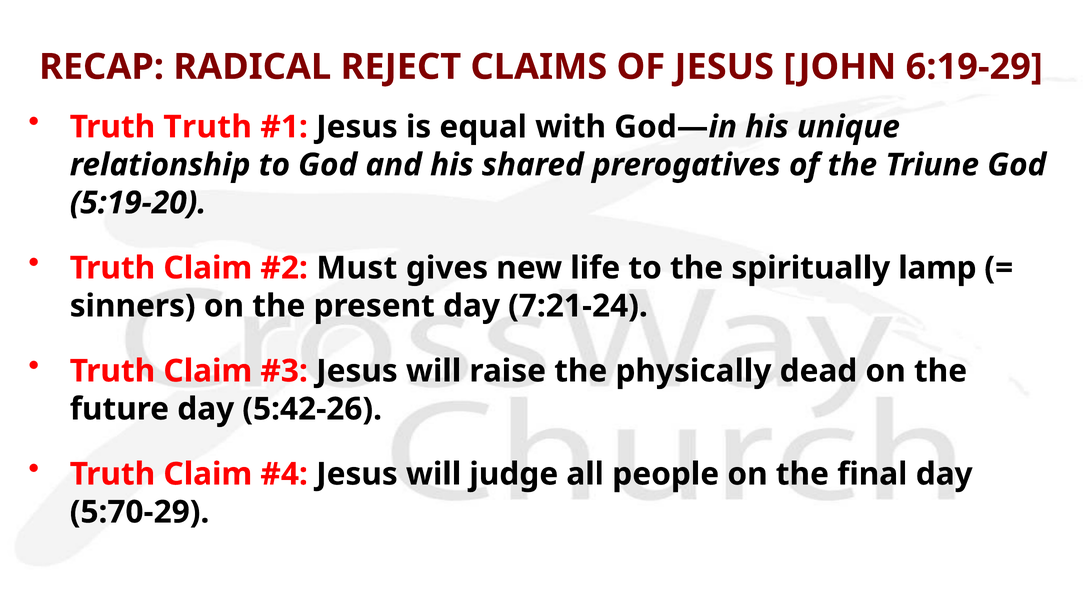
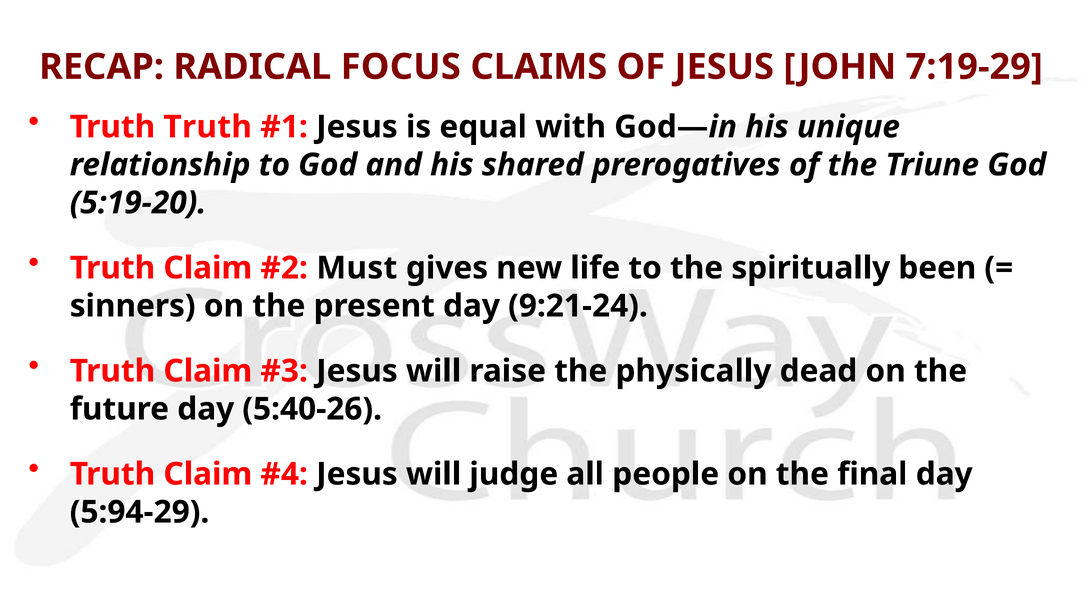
REJECT: REJECT -> FOCUS (401, 67)
6:19-29: 6:19-29 -> 7:19-29 (974, 67)
lamp: lamp -> been (937, 268)
7:21-24: 7:21-24 -> 9:21-24 (578, 306)
5:42-26: 5:42-26 -> 5:40-26 (312, 409)
5:70-29: 5:70-29 -> 5:94-29 (140, 512)
